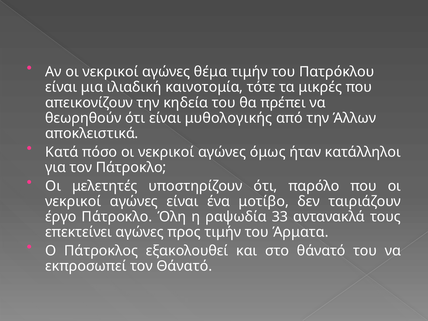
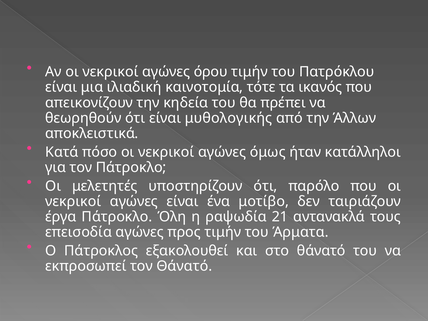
θέμα: θέμα -> όρου (211, 72)
μικρές: μικρές -> ικανός (320, 87)
έργο: έργο -> έργα (61, 217)
33: 33 -> 21 (280, 217)
επεκτείνει: επεκτείνει -> επεισοδία (79, 232)
